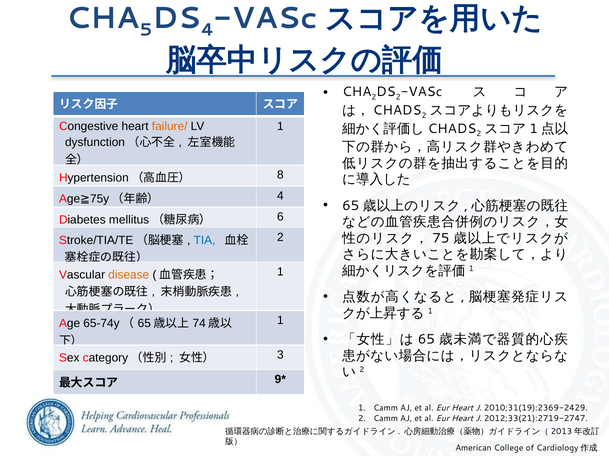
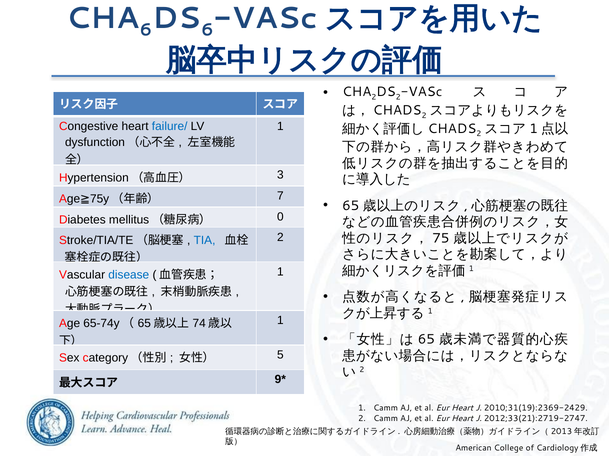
5: 5 -> 6 (146, 30)
4: 4 -> 6 (207, 30)
failure/ colour: orange -> blue (170, 126)
8: 8 -> 3 (280, 175)
4: 4 -> 7 (280, 196)
6: 6 -> 0 (280, 217)
disease colour: orange -> blue (129, 275)
3: 3 -> 5 (280, 355)
